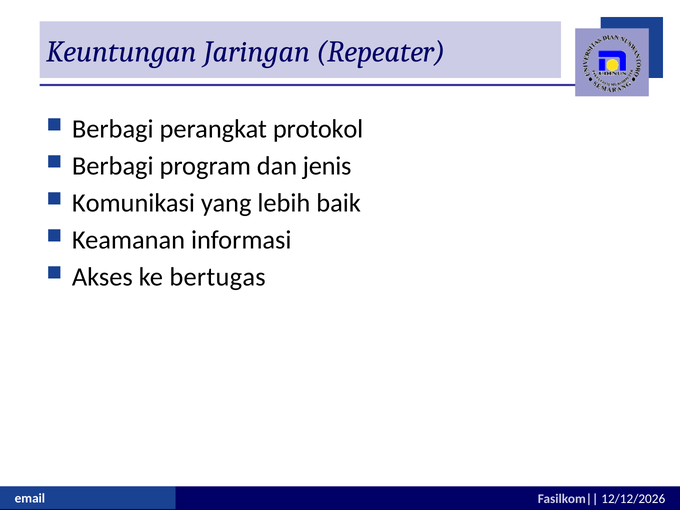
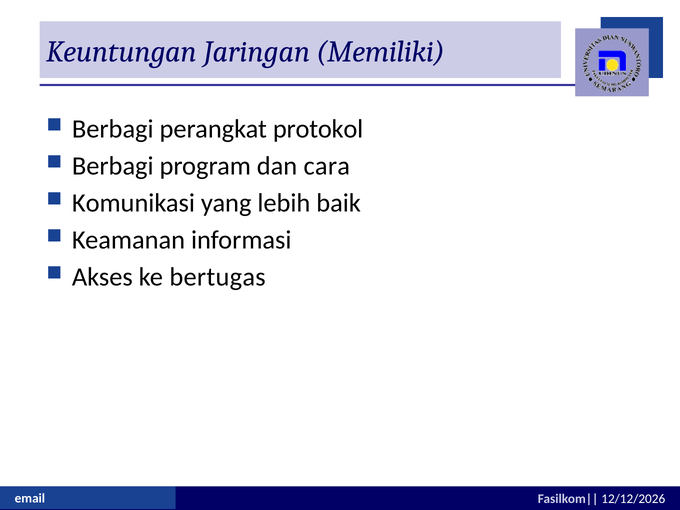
Repeater: Repeater -> Memiliki (381, 52)
jenis: jenis -> cara (327, 166)
